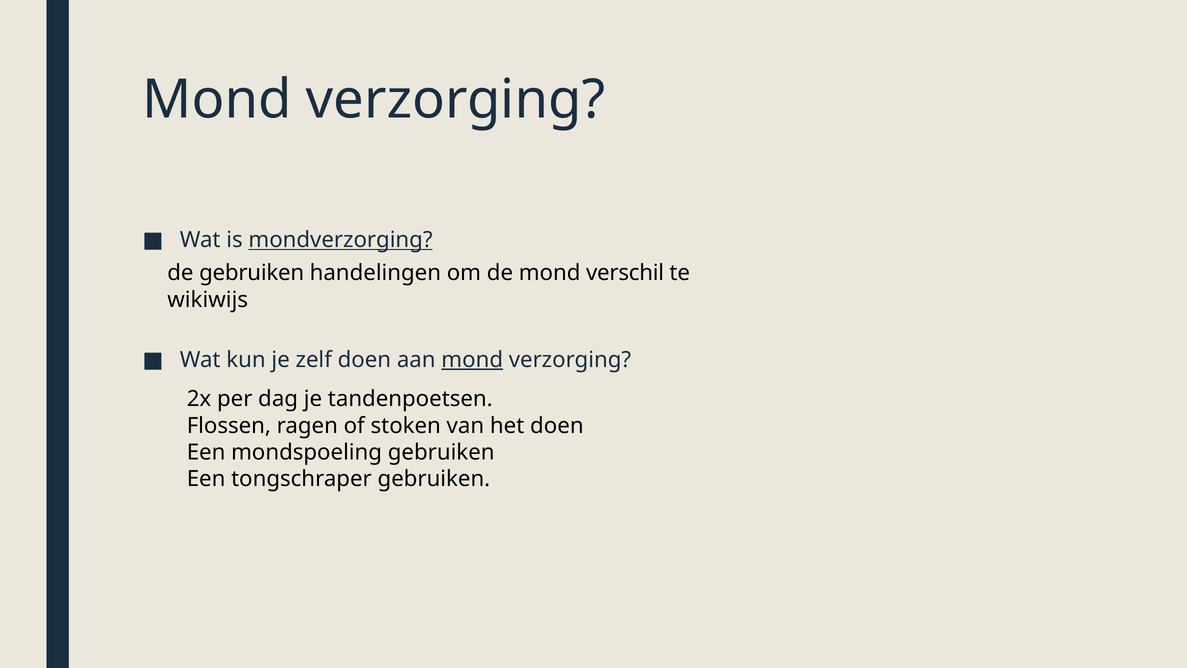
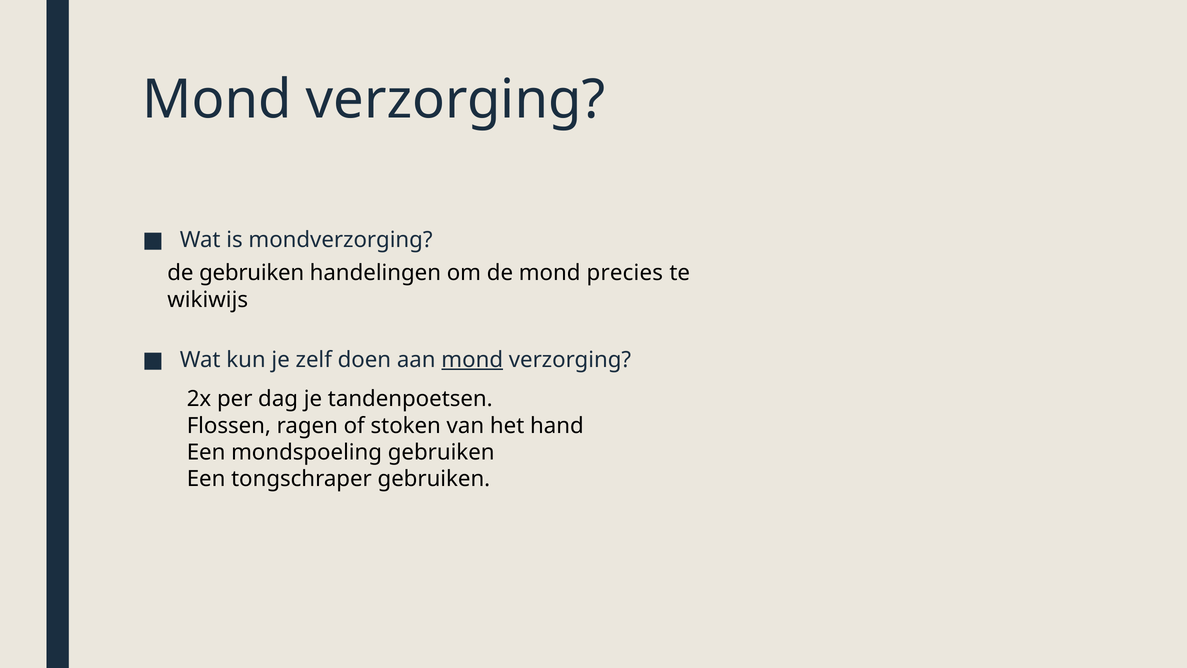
mondverzorging underline: present -> none (341, 240)
verschil: verschil -> precies (625, 273)
het doen: doen -> hand (557, 425)
